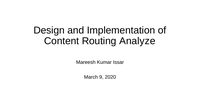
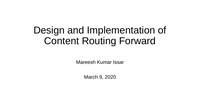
Analyze: Analyze -> Forward (137, 41)
